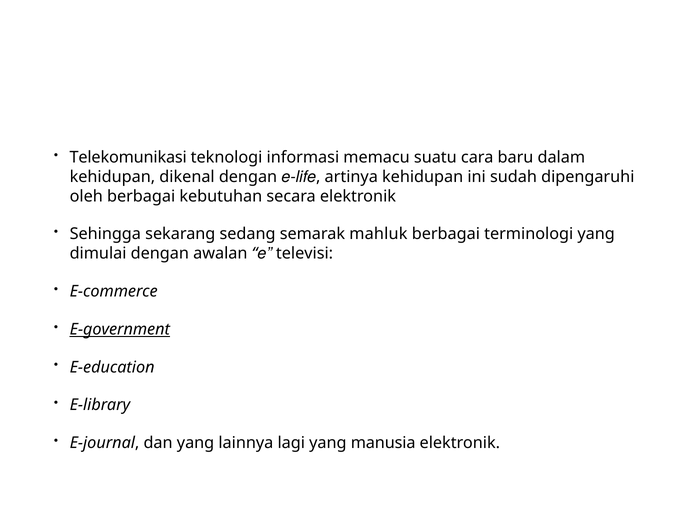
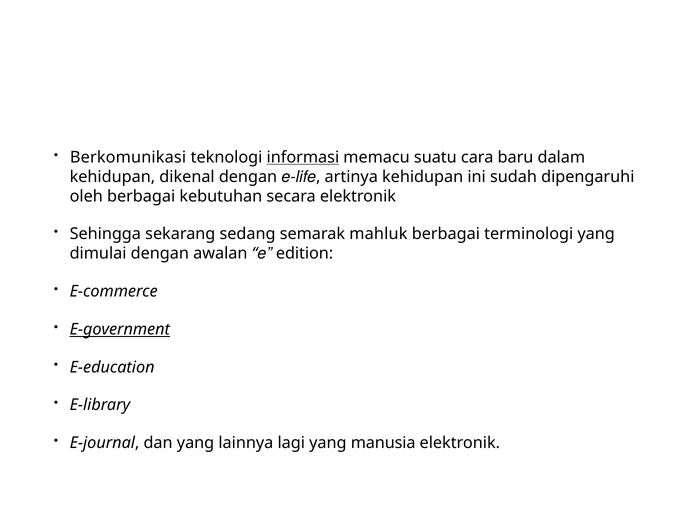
Telekomunikasi: Telekomunikasi -> Berkomunikasi (128, 157)
informasi underline: none -> present (303, 157)
televisi: televisi -> edition (305, 254)
